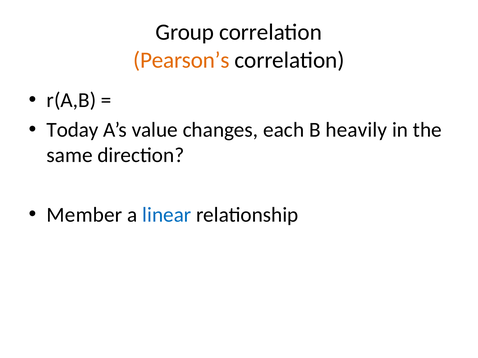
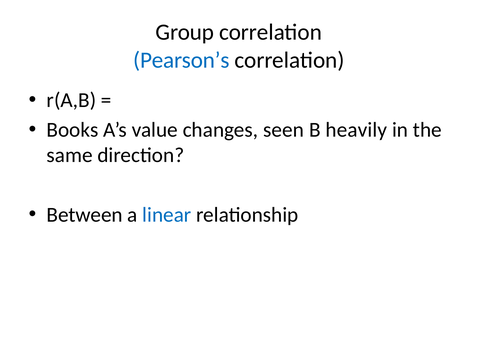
Pearson’s colour: orange -> blue (181, 60)
Today: Today -> Books (73, 130)
each: each -> seen (284, 130)
Member: Member -> Between (85, 215)
